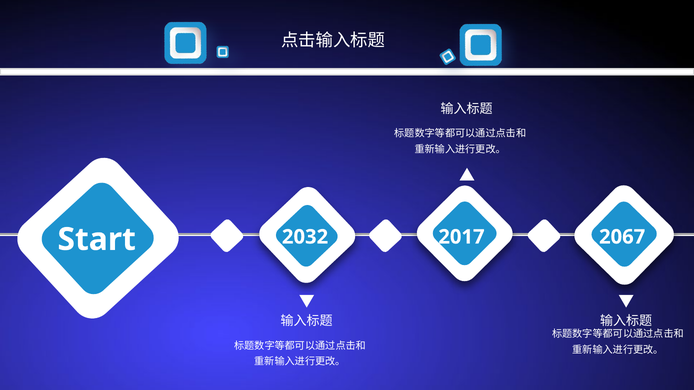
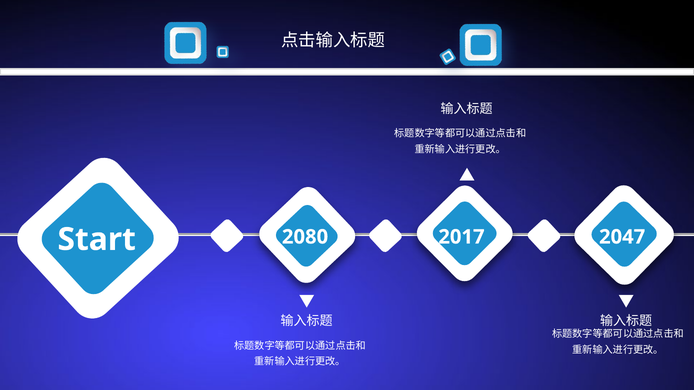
2032: 2032 -> 2080 (305, 237)
2067: 2067 -> 2047 (622, 237)
